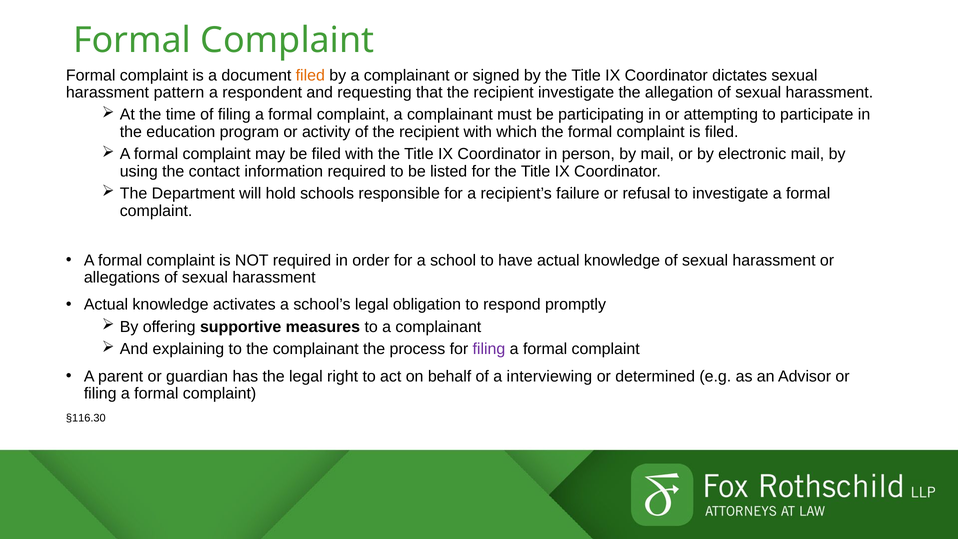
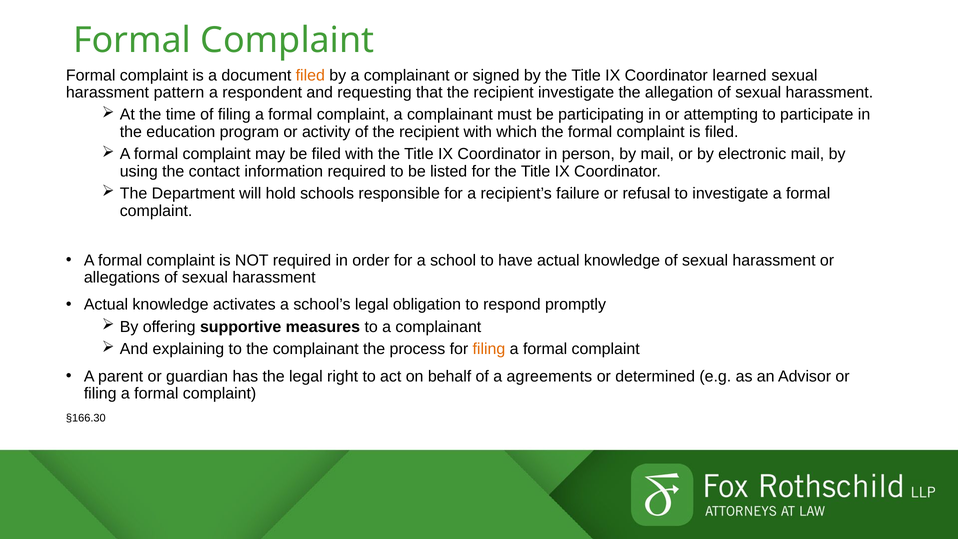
dictates: dictates -> learned (740, 75)
filing colour: purple -> orange (489, 349)
interviewing: interviewing -> agreements (549, 376)
§116.30: §116.30 -> §166.30 (86, 418)
